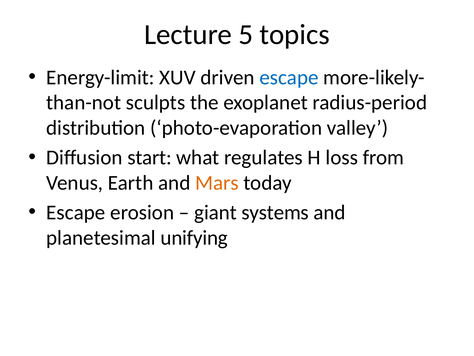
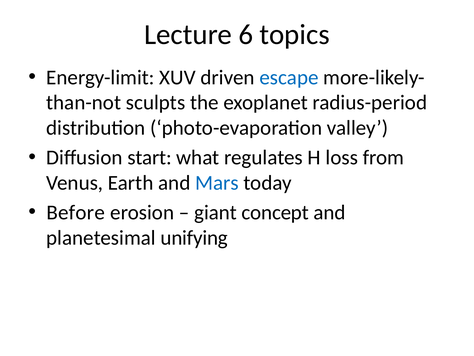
5: 5 -> 6 (246, 35)
Mars colour: orange -> blue (217, 183)
Escape: Escape -> Before (76, 212)
systems: systems -> concept (275, 212)
